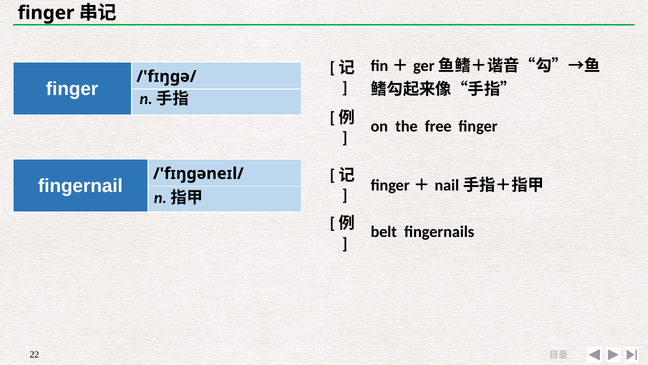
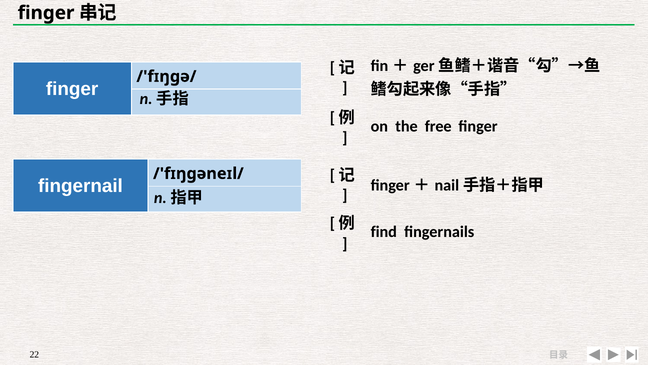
belt: belt -> find (384, 232)
